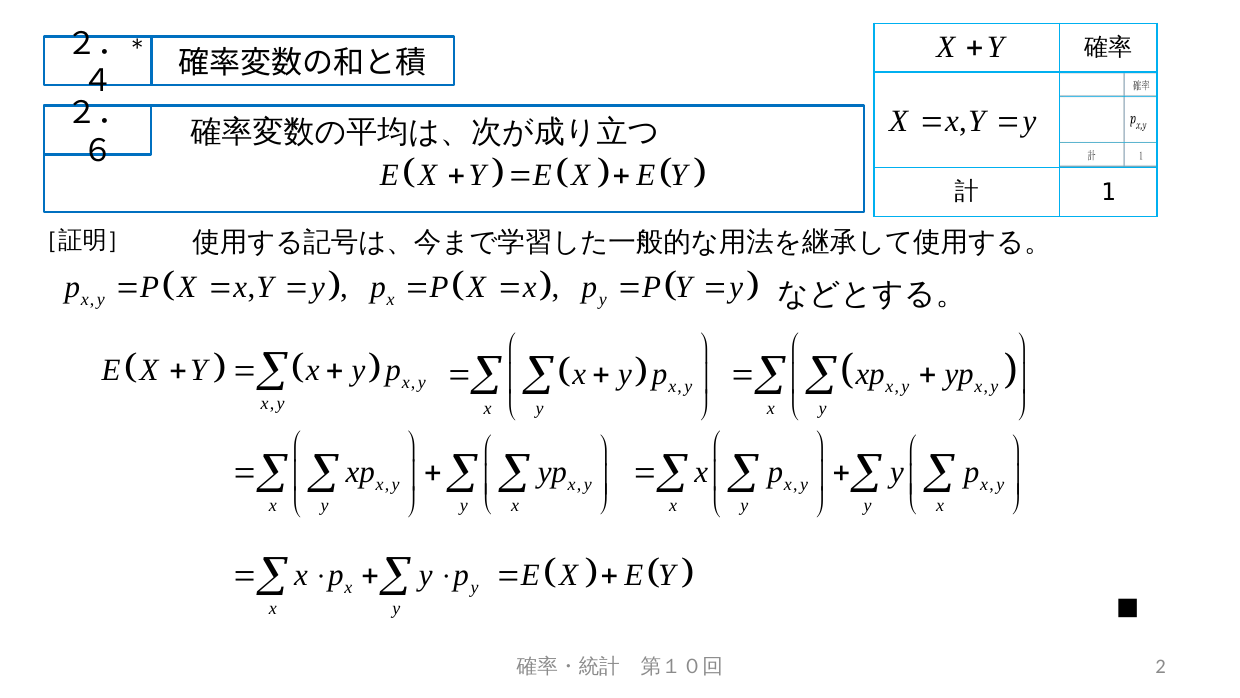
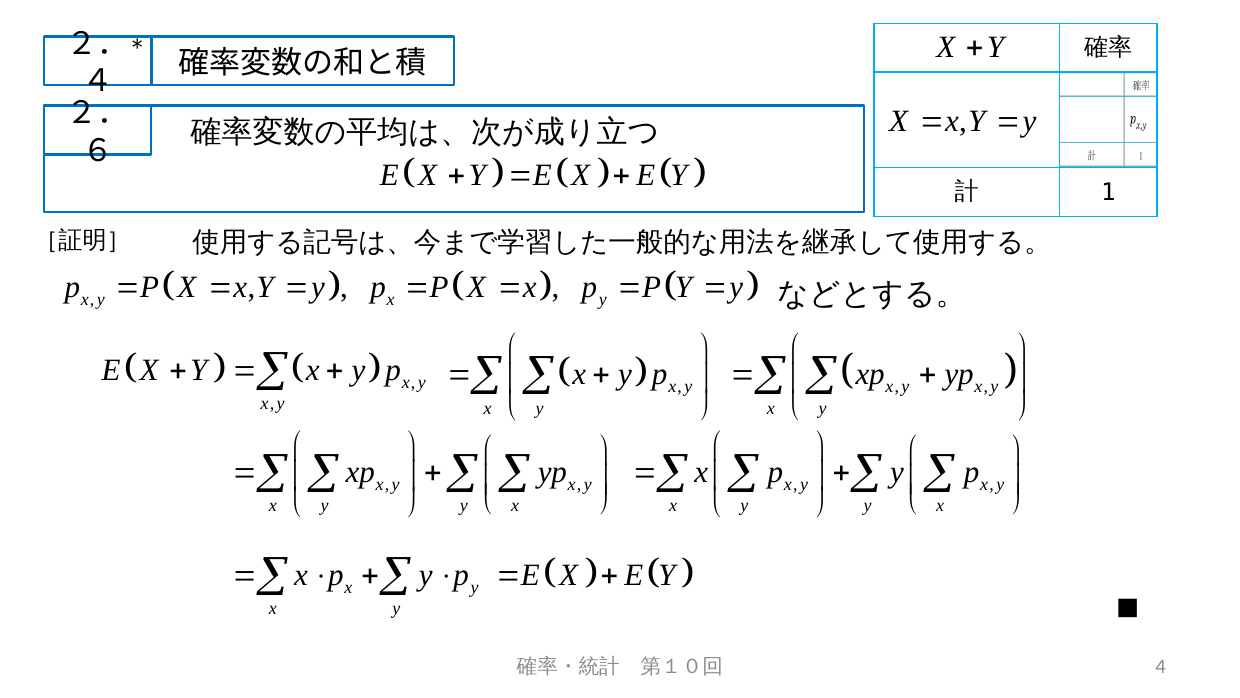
2: 2 -> 4 (1160, 666)
